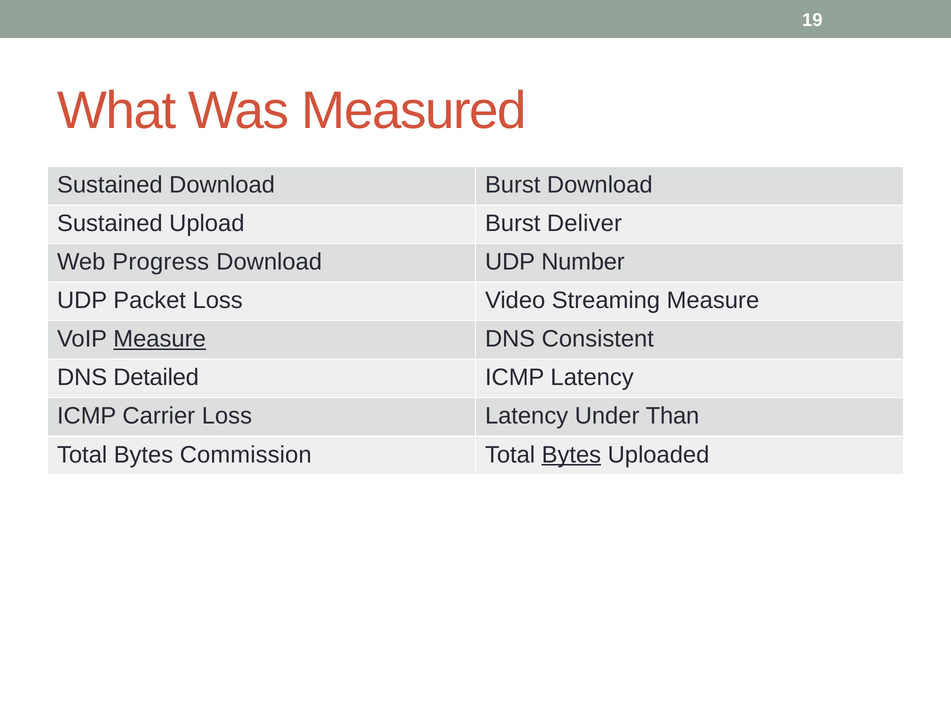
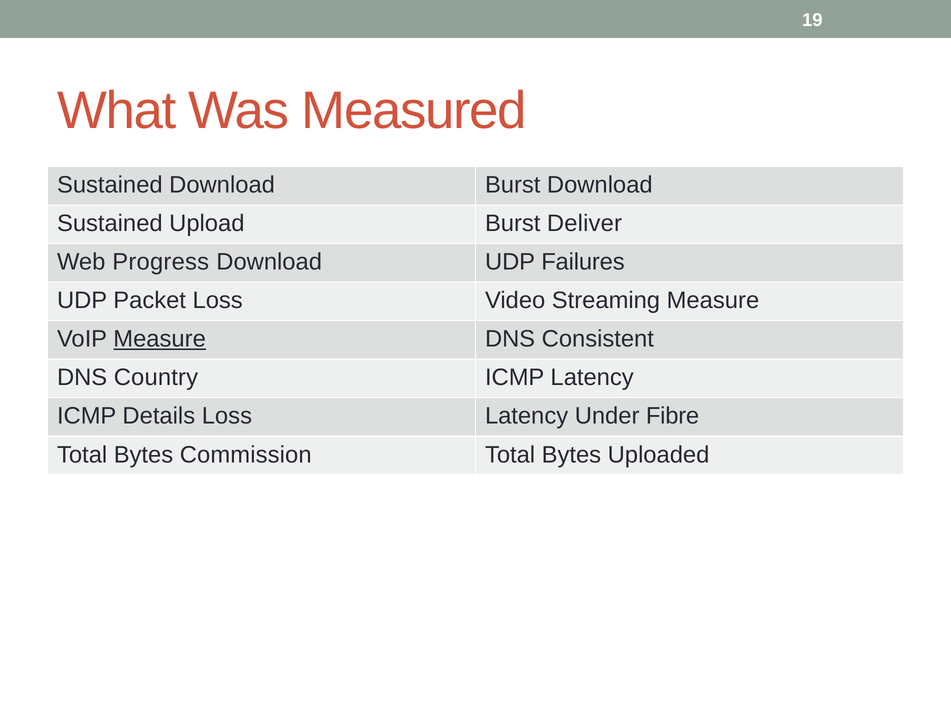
Number: Number -> Failures (583, 262)
Detailed: Detailed -> Country (156, 378)
Carrier: Carrier -> Details (159, 416)
Than: Than -> Fibre (673, 416)
Bytes underline: present -> none (571, 455)
